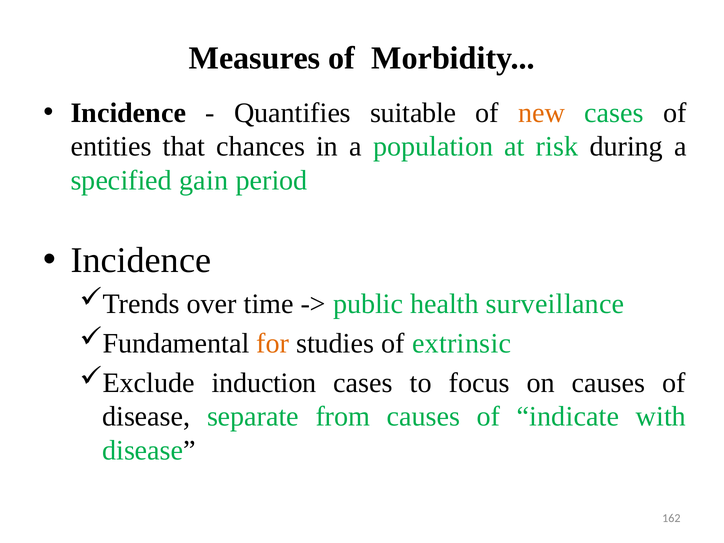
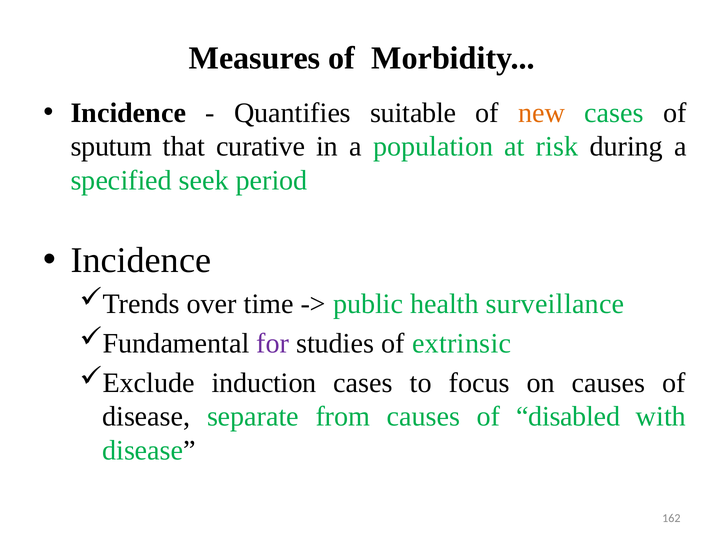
entities: entities -> sputum (111, 147)
chances: chances -> curative (261, 147)
gain: gain -> seek (204, 180)
for colour: orange -> purple (273, 344)
indicate: indicate -> disabled (568, 417)
